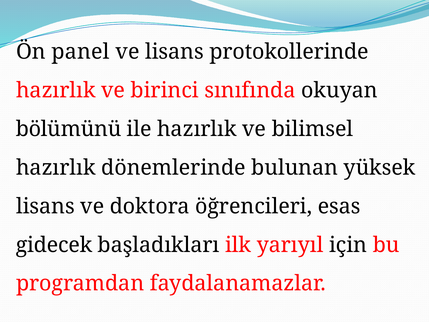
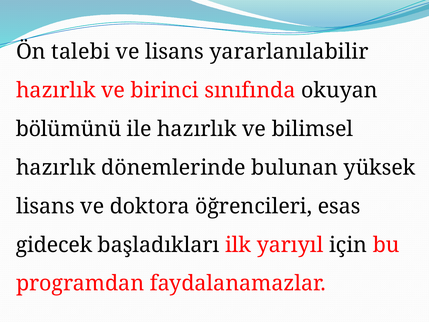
panel: panel -> talebi (81, 52)
protokollerinde: protokollerinde -> yararlanılabilir (289, 52)
